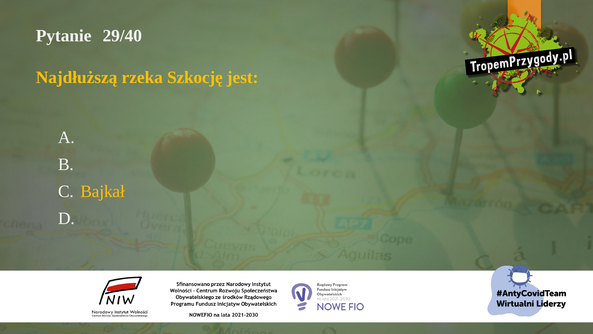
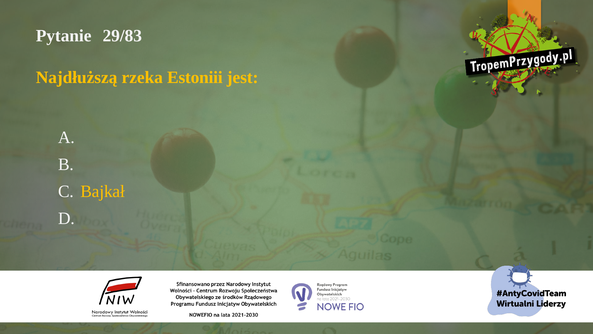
29/40: 29/40 -> 29/83 (122, 36)
Szkocję: Szkocję -> Estoniii (195, 77)
